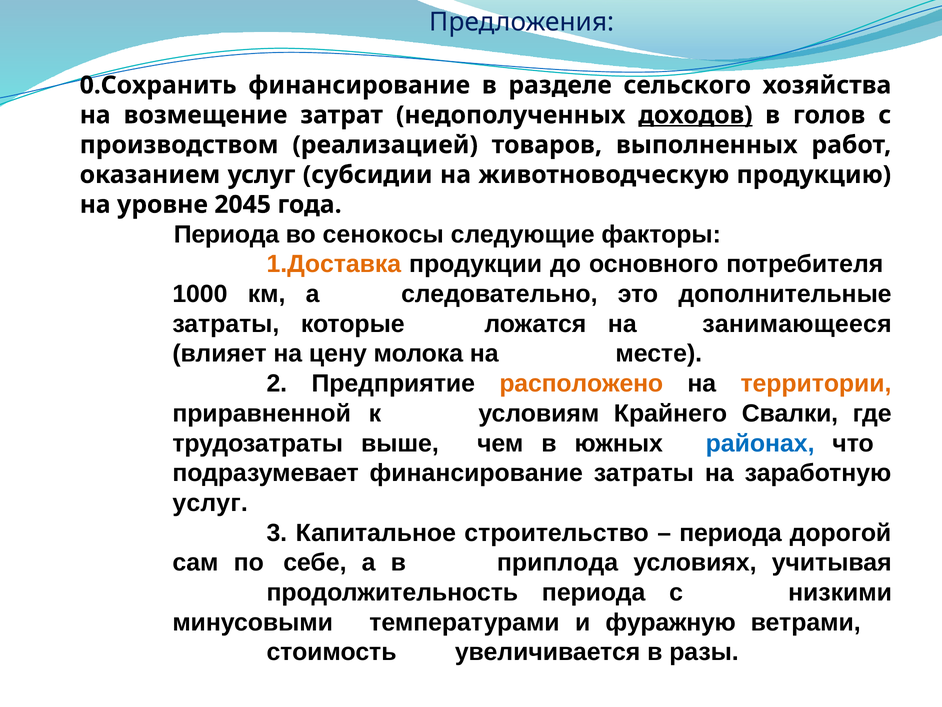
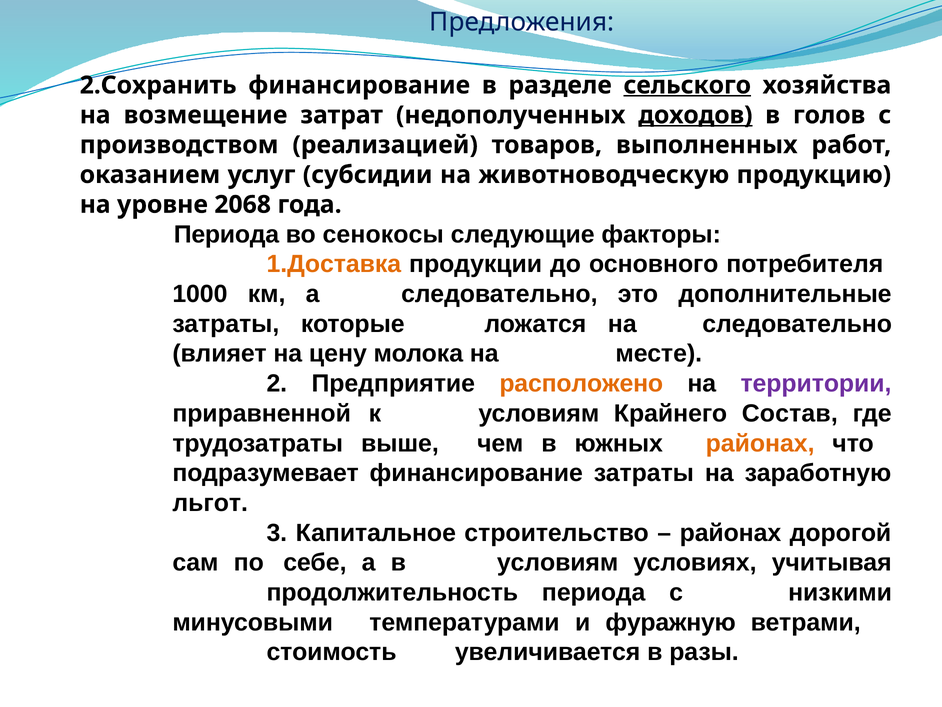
0.Сохранить: 0.Сохранить -> 2.Сохранить (158, 85)
сельского underline: none -> present (687, 85)
2045: 2045 -> 2068 (243, 204)
на занимающееся: занимающееся -> следовательно (797, 324)
территории colour: orange -> purple (816, 383)
Свалки: Свалки -> Состав (790, 413)
районах colour: blue -> orange (760, 443)
услуг: услуг -> льгот (210, 503)
периода: периода -> районах (730, 532)
в приплода: приплода -> условиям (558, 562)
